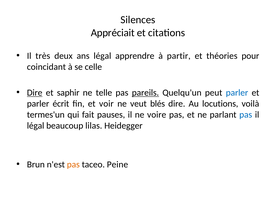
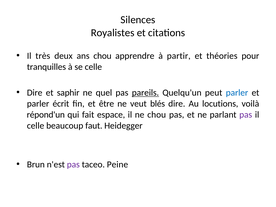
Appréciait: Appréciait -> Royalistes (113, 33)
ans légal: légal -> chou (102, 56)
coincidant: coincidant -> tranquilles (46, 67)
Dire underline: present -> none (35, 93)
telle: telle -> quel (104, 93)
voir: voir -> être (106, 104)
termes'un: termes'un -> répond'un (46, 115)
pauses: pauses -> espace (111, 115)
ne voire: voire -> chou (157, 115)
pas colour: blue -> purple (246, 115)
légal: légal -> celle (36, 126)
lilas: lilas -> faut (94, 126)
pas colour: orange -> purple (73, 164)
